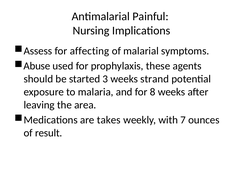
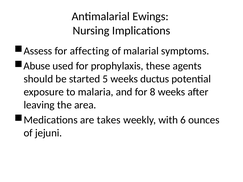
Painful: Painful -> Ewings (151, 16)
3: 3 -> 5 (105, 79)
strand: strand -> ductus (155, 79)
7: 7 -> 6 (183, 120)
result: result -> jejuni (49, 133)
